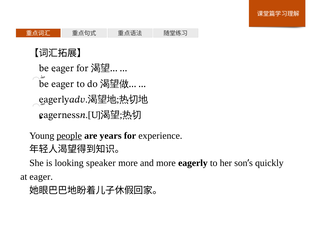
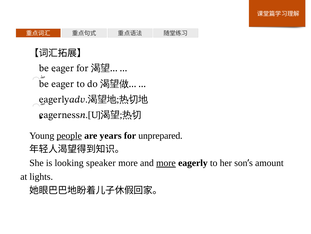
experience: experience -> unprepared (160, 135)
more underline: none -> present (166, 163)
quickly: quickly -> amount (269, 163)
at eager: eager -> lights (41, 176)
